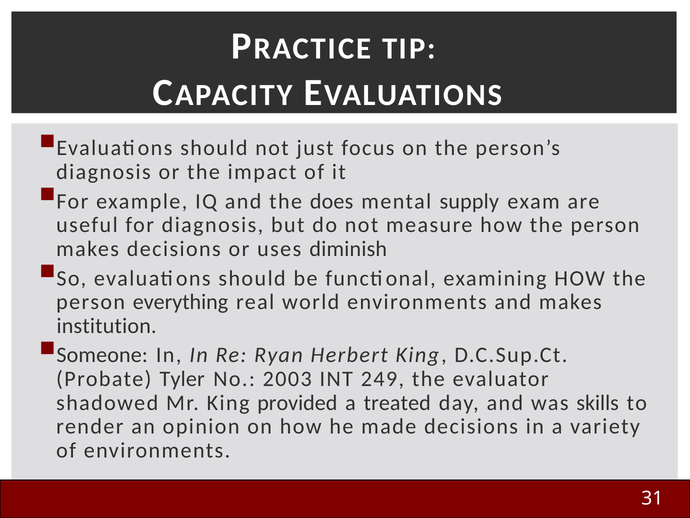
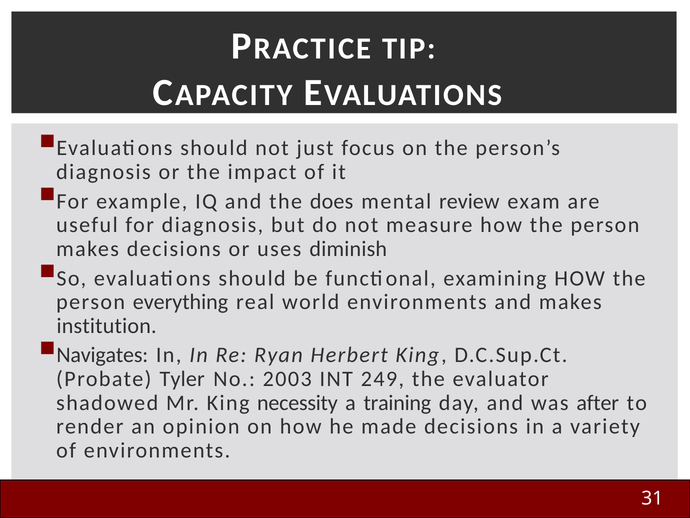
supply: supply -> review (469, 201)
Someone: Someone -> Navigates (102, 355)
provided: provided -> necessity (297, 402)
treated: treated -> training (397, 402)
skills: skills -> after (598, 402)
